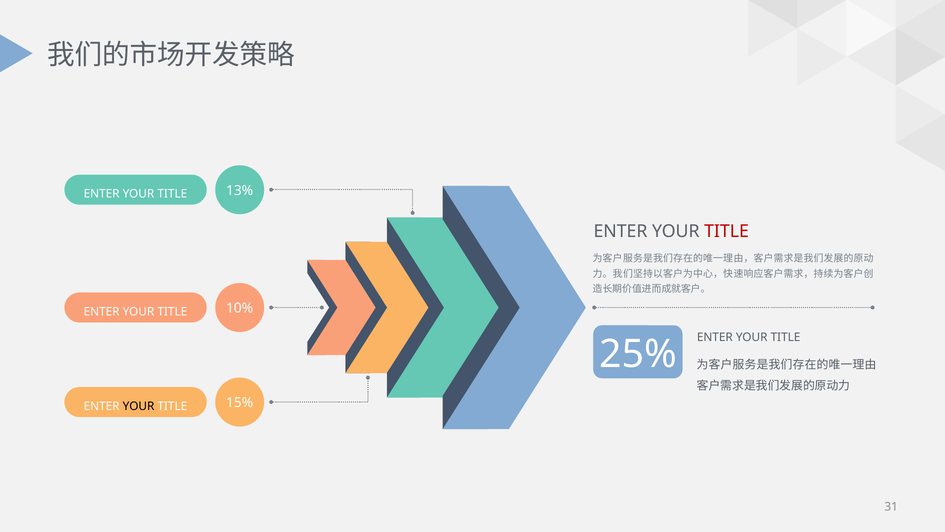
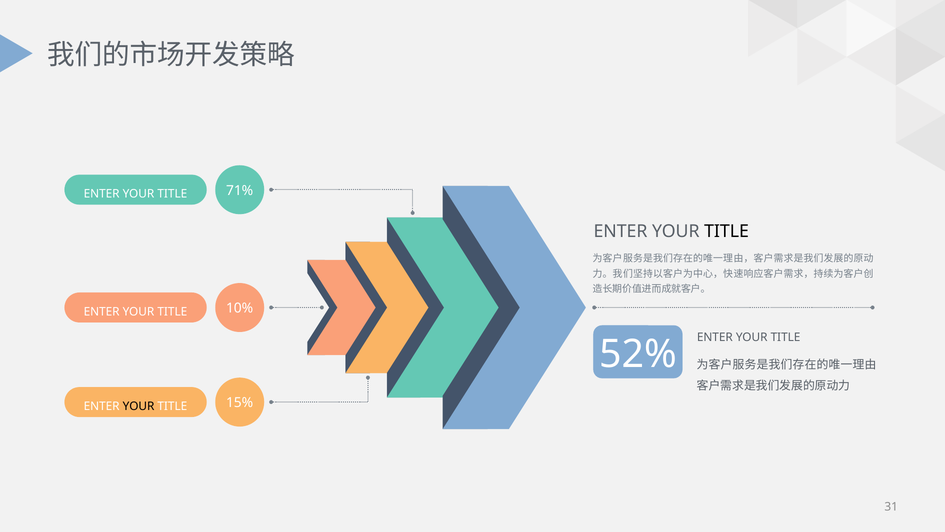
13%: 13% -> 71% (240, 190)
TITLE colour: red -> black (727, 231)
25%: 25% -> 52% (638, 354)
